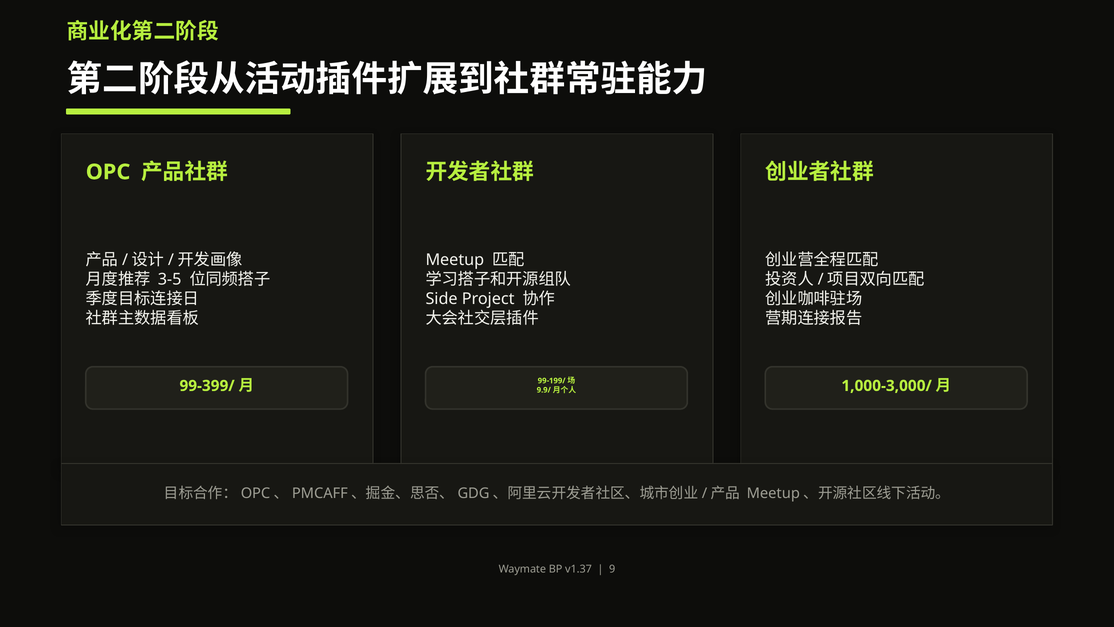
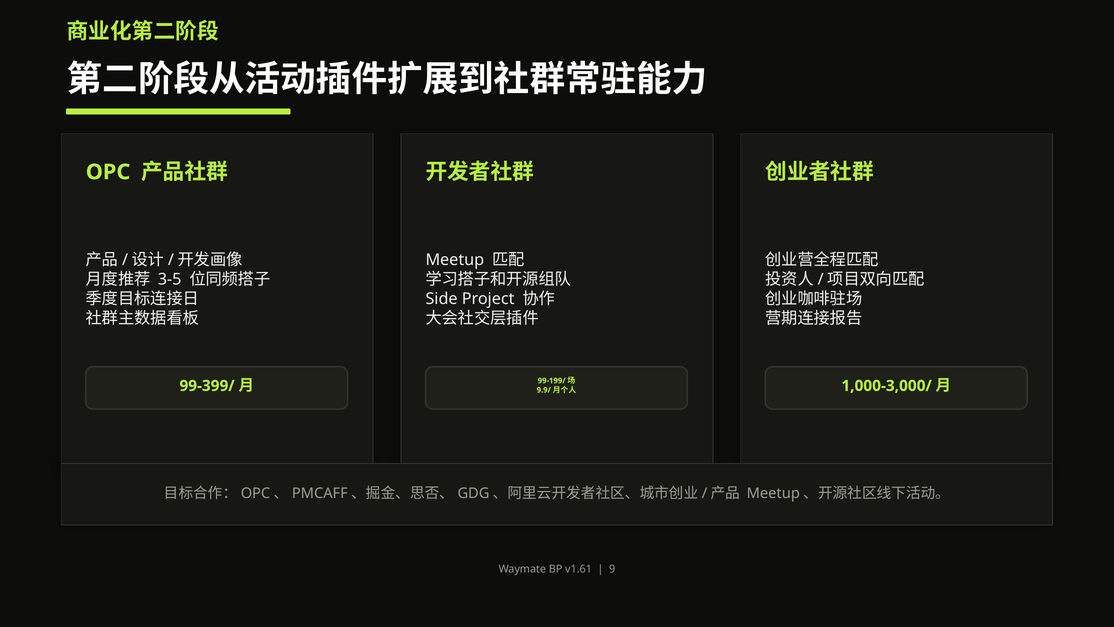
v1.37: v1.37 -> v1.61 (579, 569)
